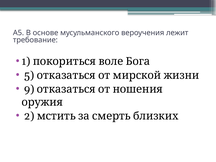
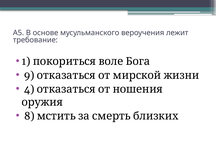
5: 5 -> 9 (29, 75)
9: 9 -> 4 (29, 89)
2: 2 -> 8 (29, 116)
